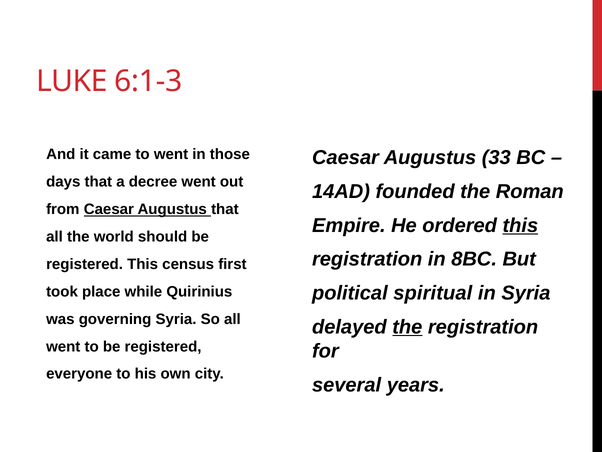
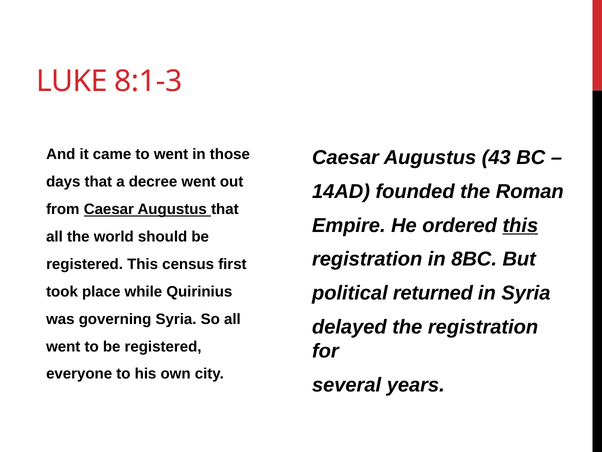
6:1-3: 6:1-3 -> 8:1-3 (148, 81)
33: 33 -> 43 (496, 158)
spiritual: spiritual -> returned (433, 293)
the underline: present -> none (407, 327)
